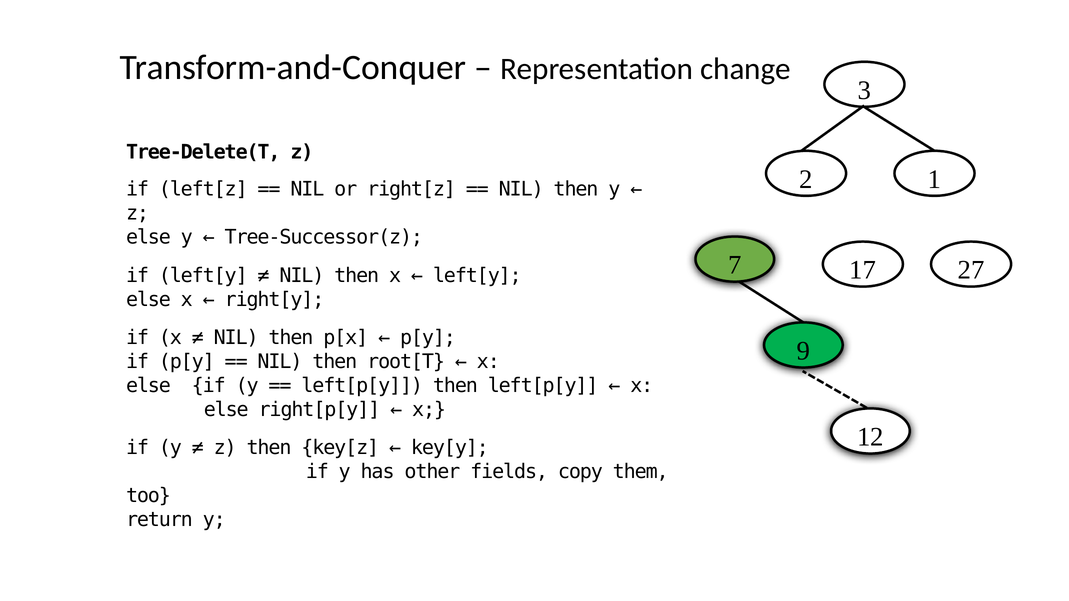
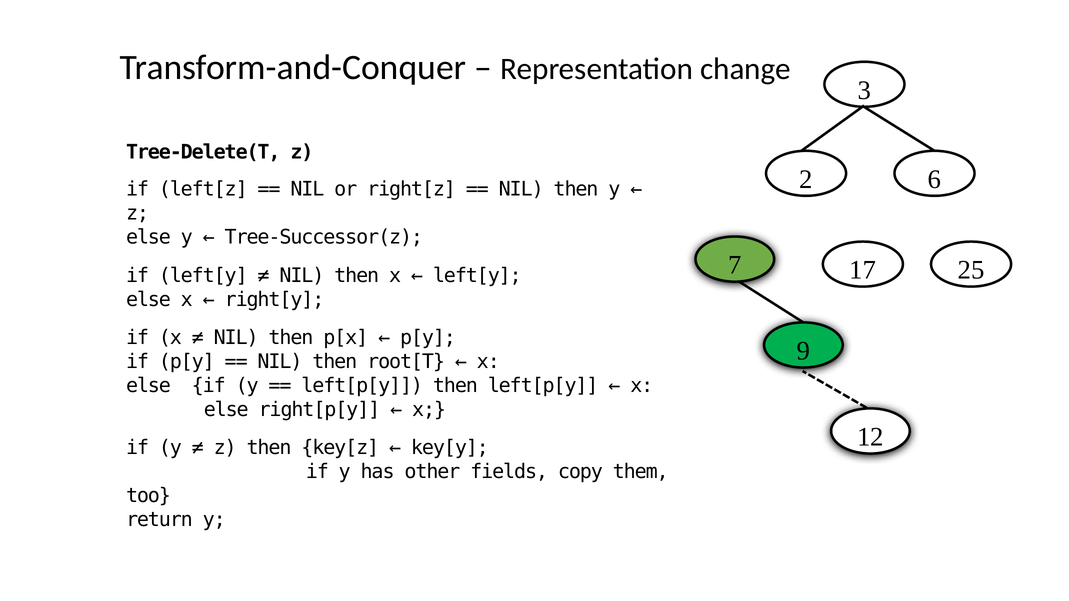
1: 1 -> 6 (934, 179)
27: 27 -> 25 (971, 270)
